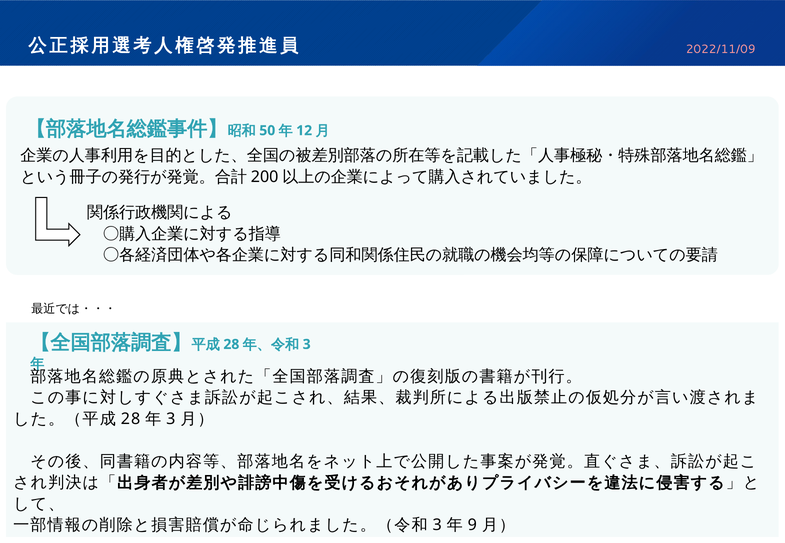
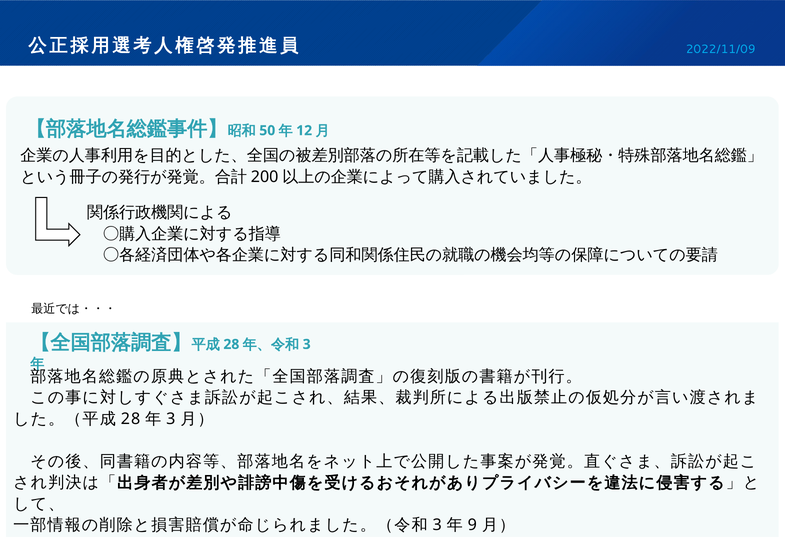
2022/11/09 colour: pink -> light blue (721, 49)
